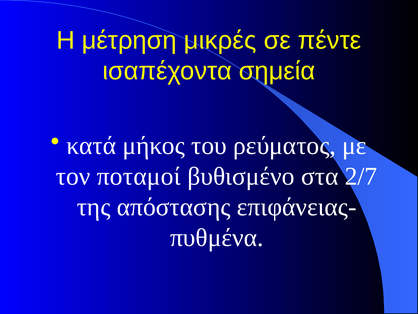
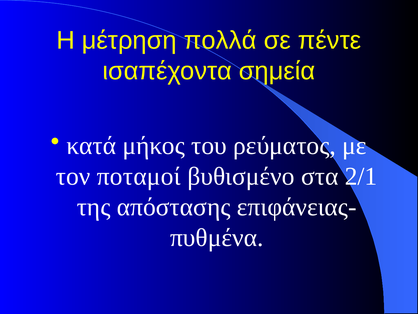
μικρές: μικρές -> πολλά (220, 40)
2/7: 2/7 -> 2/1 (361, 176)
